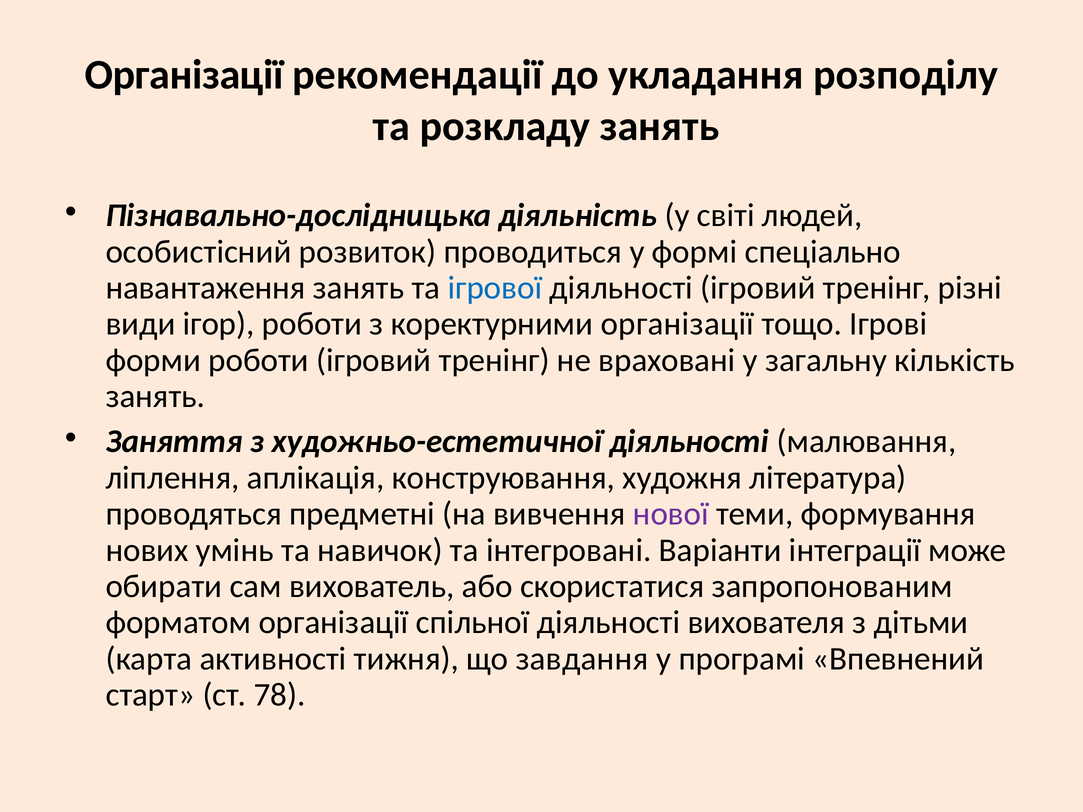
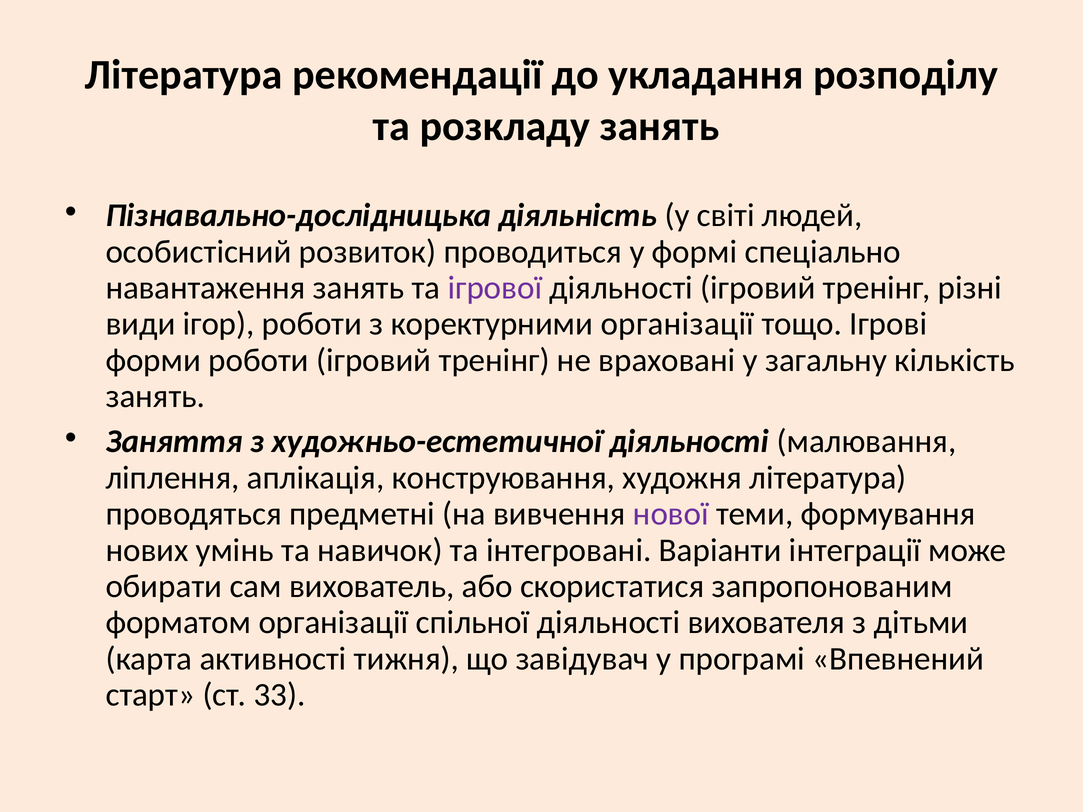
Організації: Організації -> Література (184, 75)
ігрової colour: blue -> purple (495, 288)
завдання: завдання -> завідувач (582, 659)
78: 78 -> 33 (280, 695)
